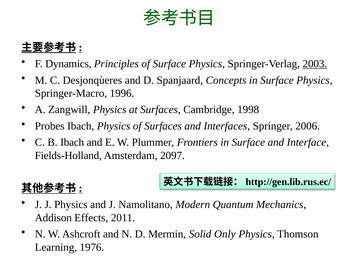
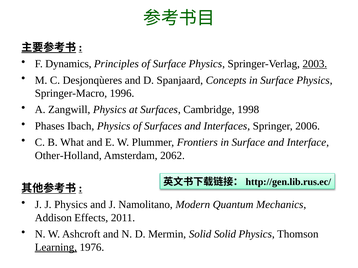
Probes: Probes -> Phases (50, 126)
B Ibach: Ibach -> What (72, 143)
Fields-Holland: Fields-Holland -> Other-Holland (68, 156)
2097: 2097 -> 2062 (172, 156)
Solid Only: Only -> Solid (225, 235)
Learning underline: none -> present (56, 248)
